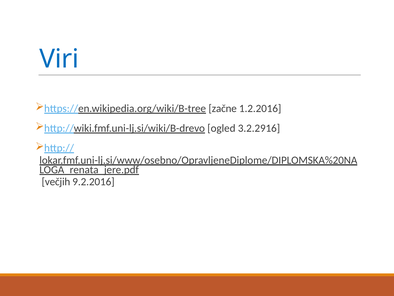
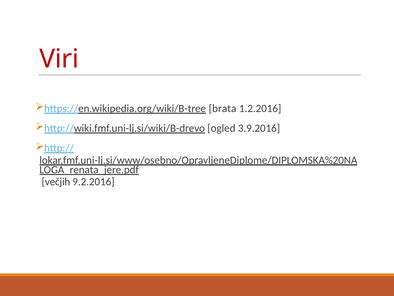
Viri colour: blue -> red (59, 59)
začne: začne -> brata (223, 108)
3.2.2916: 3.2.2916 -> 3.9.2016 (259, 128)
